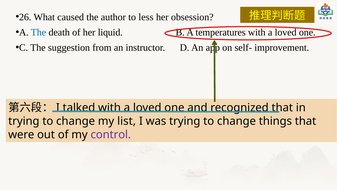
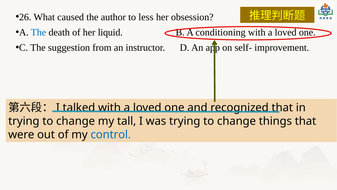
temperatures: temperatures -> conditioning (221, 32)
list: list -> tall (127, 121)
control colour: purple -> blue (111, 134)
